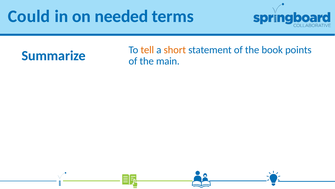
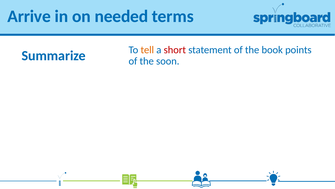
Could: Could -> Arrive (29, 16)
short colour: orange -> red (175, 50)
main: main -> soon (168, 61)
